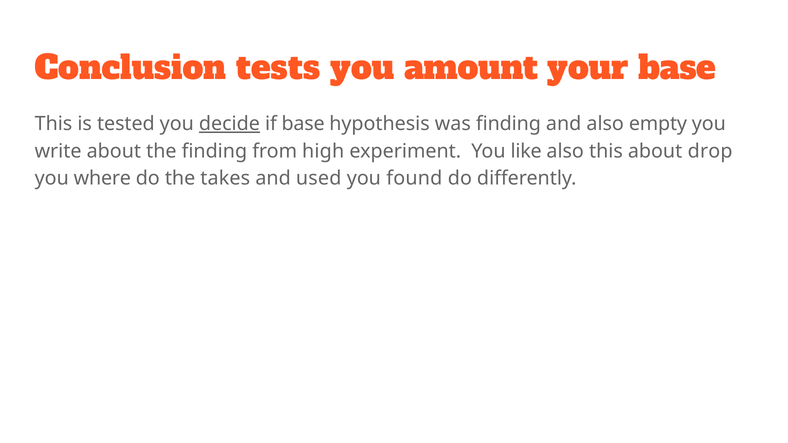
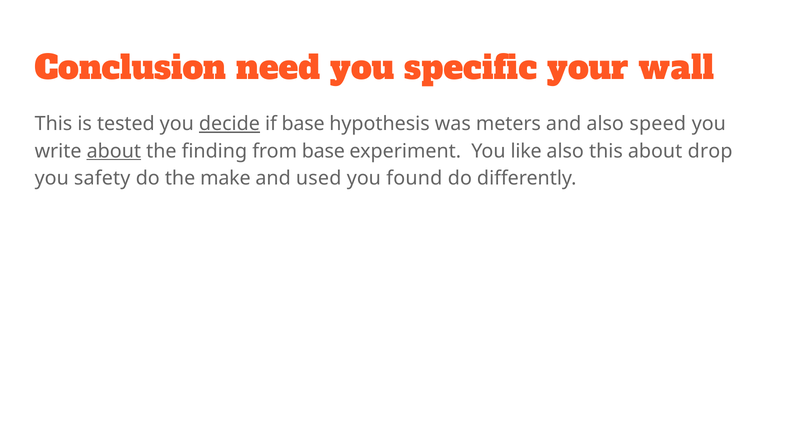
tests: tests -> need (278, 68)
amount: amount -> specific (471, 68)
your base: base -> wall (677, 68)
was finding: finding -> meters (508, 124)
empty: empty -> speed (658, 124)
about underline: none -> present (114, 151)
from high: high -> base (323, 151)
where: where -> safety (102, 178)
takes: takes -> make (225, 178)
